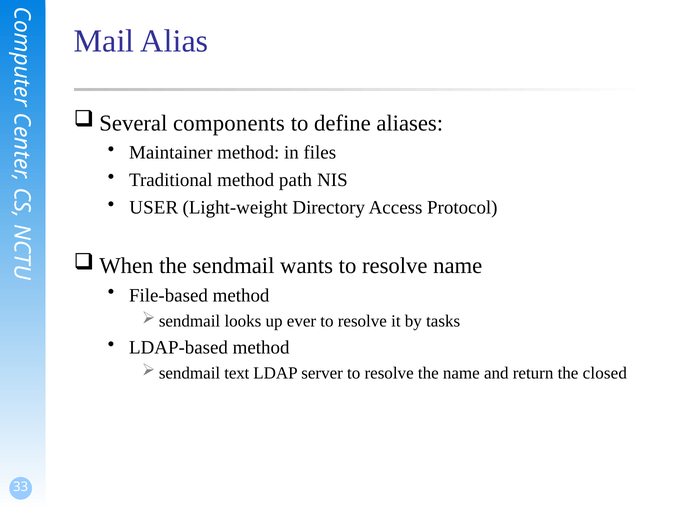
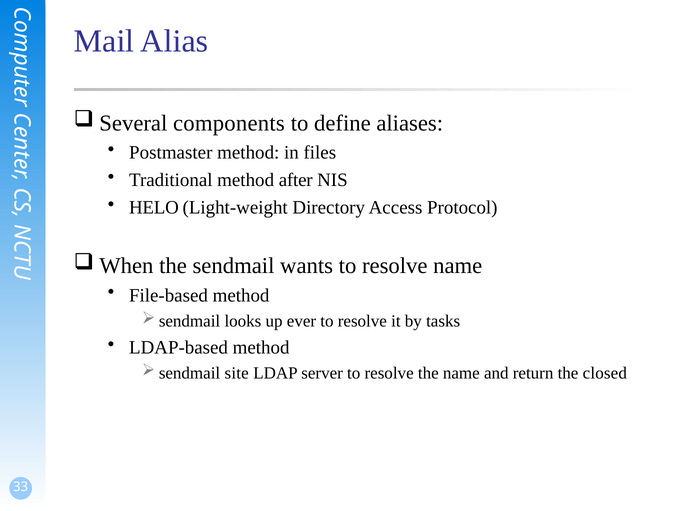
Maintainer: Maintainer -> Postmaster (171, 152)
path: path -> after (296, 180)
USER: USER -> HELO (154, 207)
text: text -> site (237, 373)
